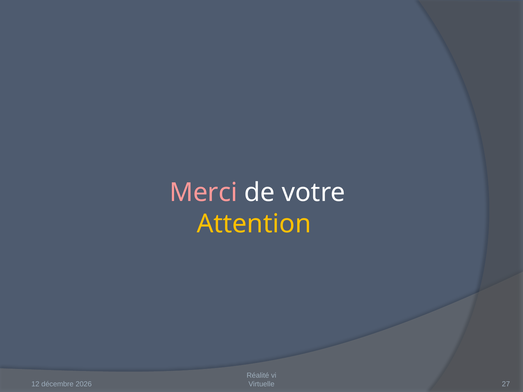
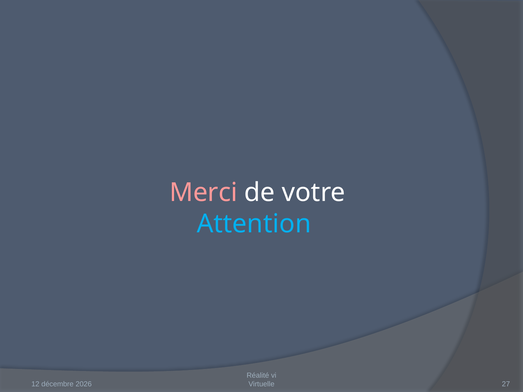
Attention colour: yellow -> light blue (254, 224)
